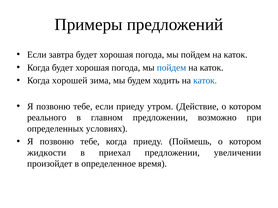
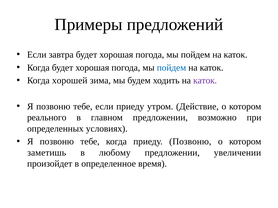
каток colour: blue -> purple (205, 81)
приеду Поймешь: Поймешь -> Позвоню (190, 142)
жидкости: жидкости -> заметишь (47, 153)
приехал: приехал -> любому (115, 153)
